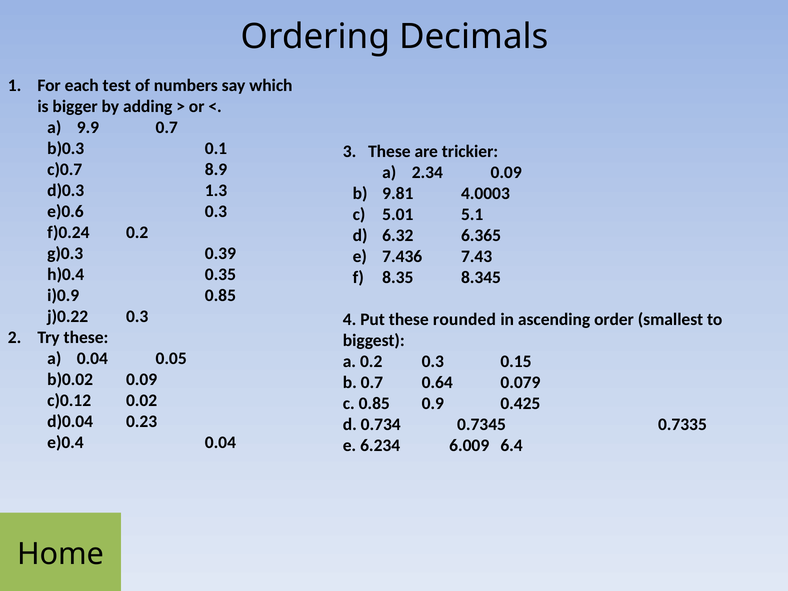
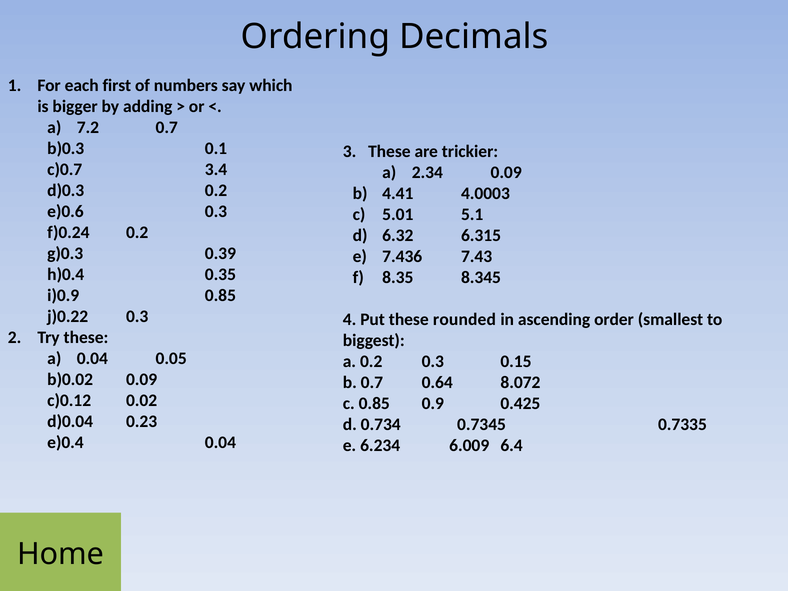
test: test -> first (117, 85)
9.9: 9.9 -> 7.2 (88, 127)
8.9: 8.9 -> 3.4 (216, 169)
1.3: 1.3 -> 0.2 (216, 190)
9.81: 9.81 -> 4.41 (398, 193)
6.365: 6.365 -> 6.315 (481, 235)
0.079: 0.079 -> 8.072 (520, 382)
